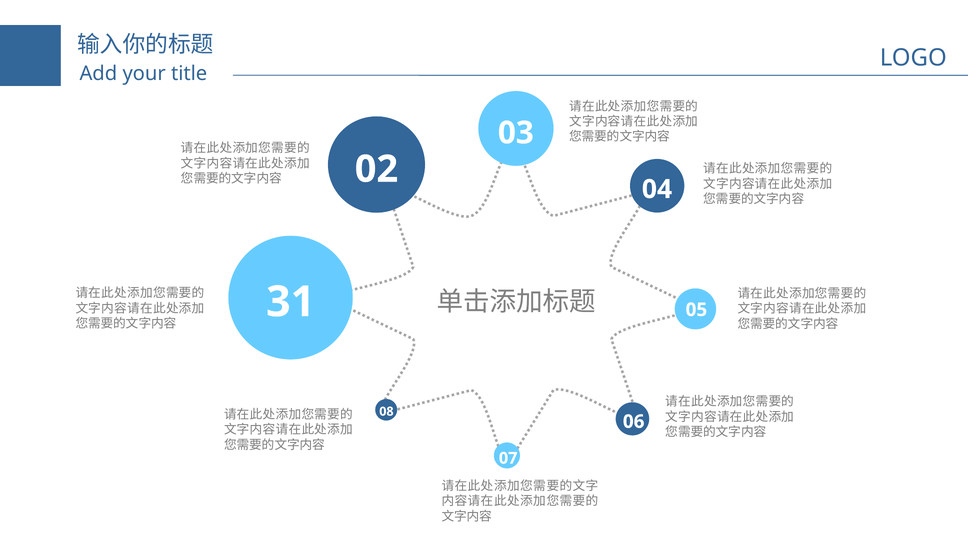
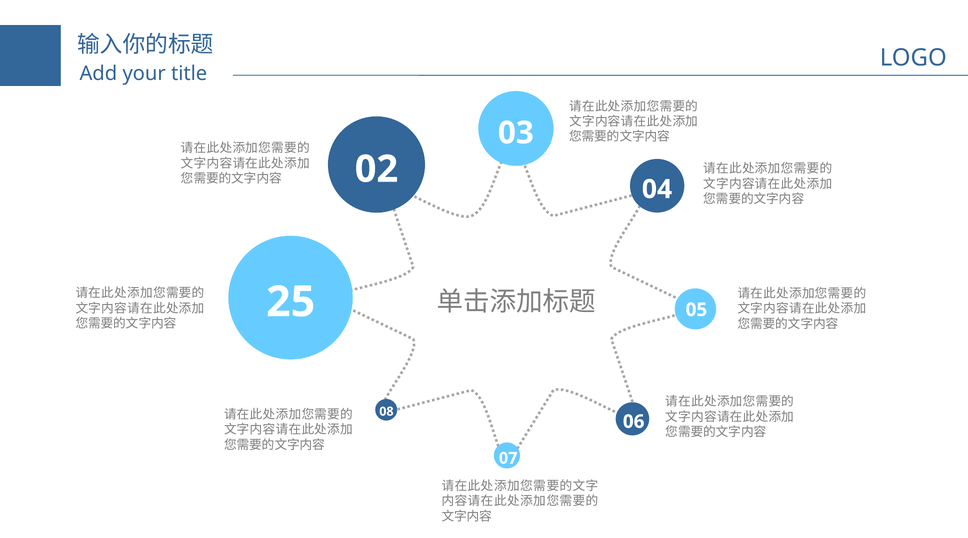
31: 31 -> 25 (291, 302)
